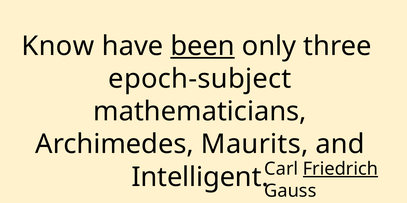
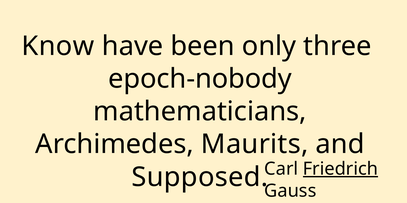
been underline: present -> none (203, 46)
epoch-subject: epoch-subject -> epoch-nobody (200, 79)
Intelligent: Intelligent -> Supposed (200, 177)
